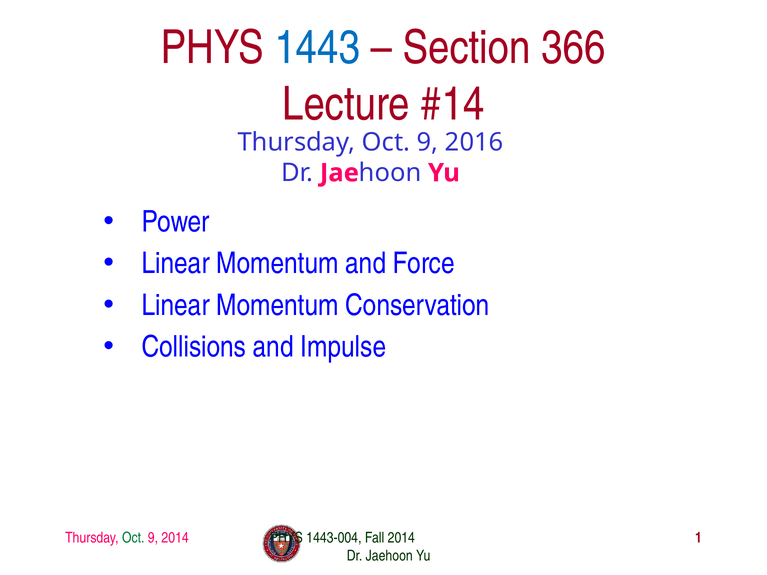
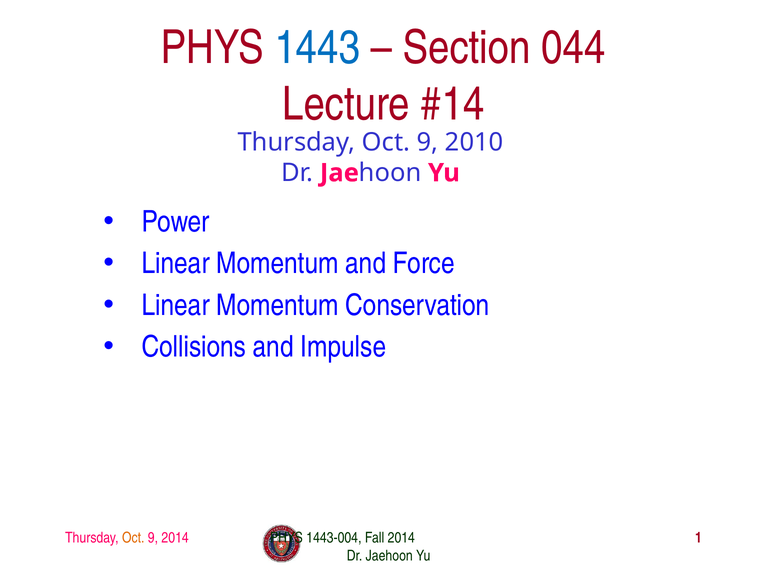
366: 366 -> 044 (573, 48)
2016: 2016 -> 2010 (474, 142)
Oct colour: green -> orange (133, 538)
